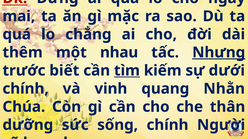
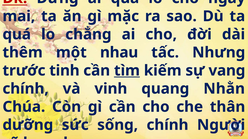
Nhưng underline: present -> none (219, 53)
biết: biết -> tinh (64, 71)
dưới: dưới -> vang (227, 71)
